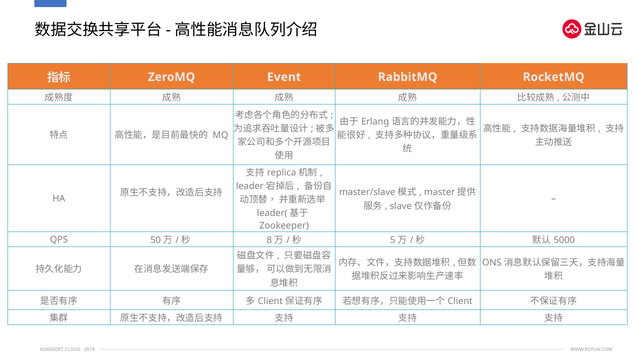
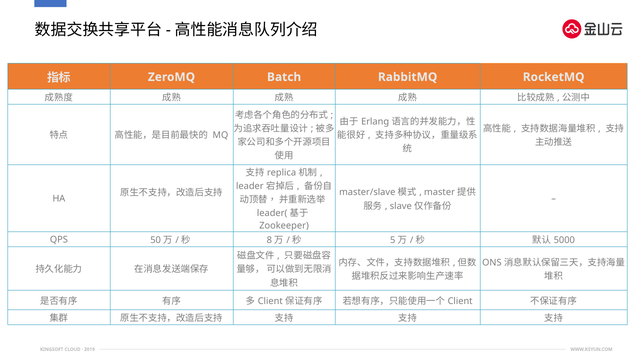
Event: Event -> Batch (284, 77)
